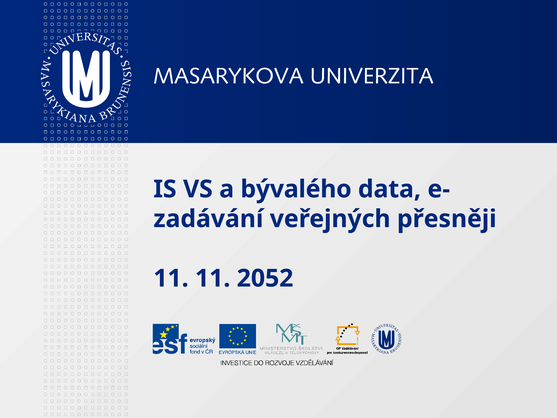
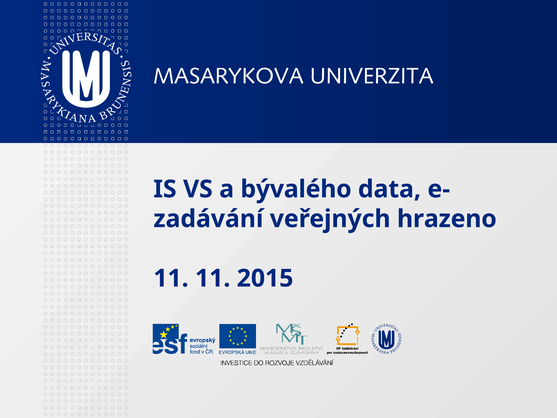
přesněji: přesněji -> hrazeno (447, 219)
2052: 2052 -> 2015 (265, 278)
